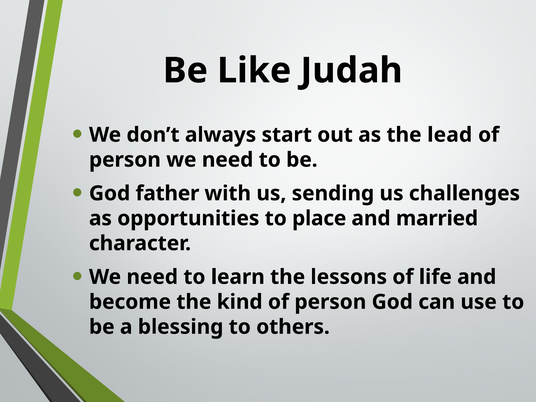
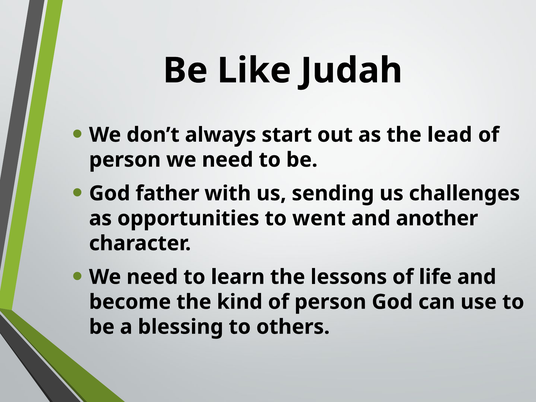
place: place -> went (319, 218)
married: married -> another (437, 218)
